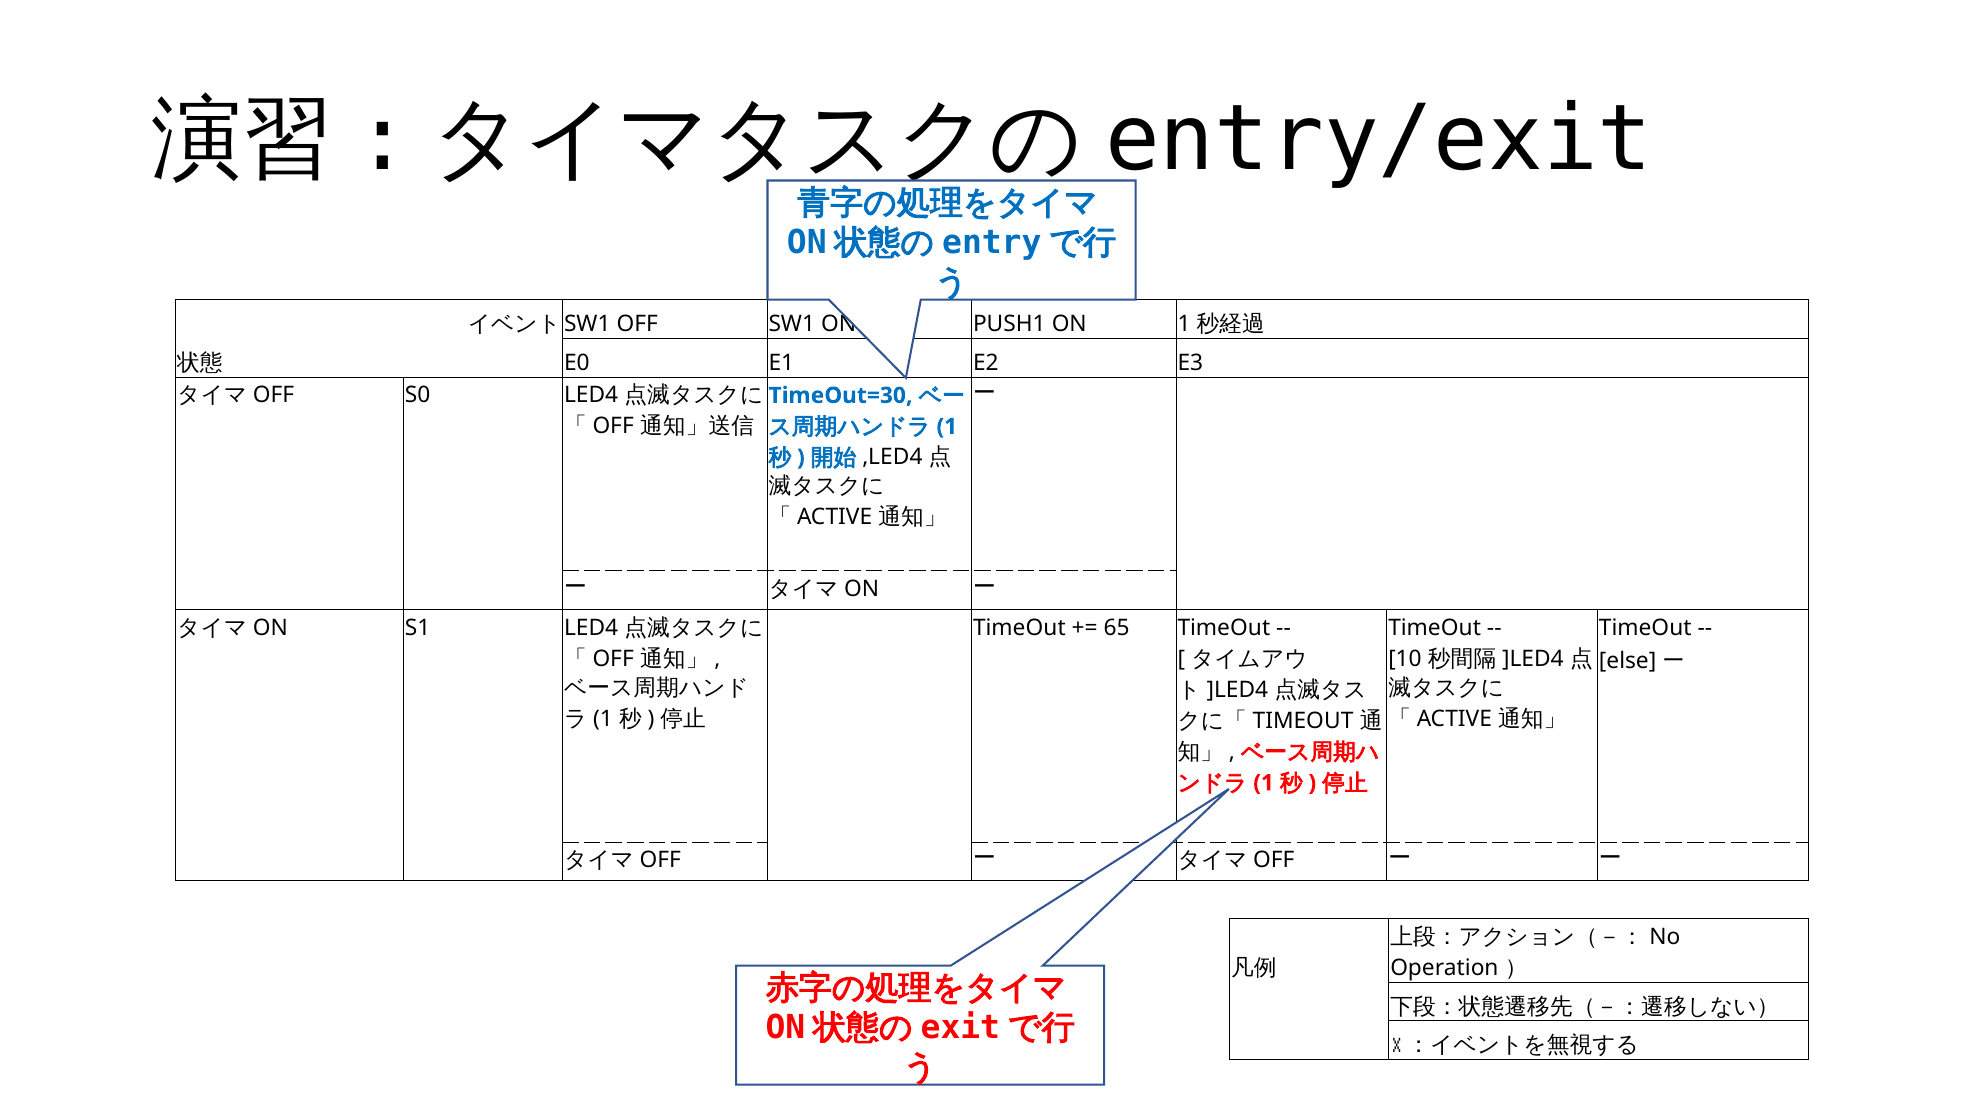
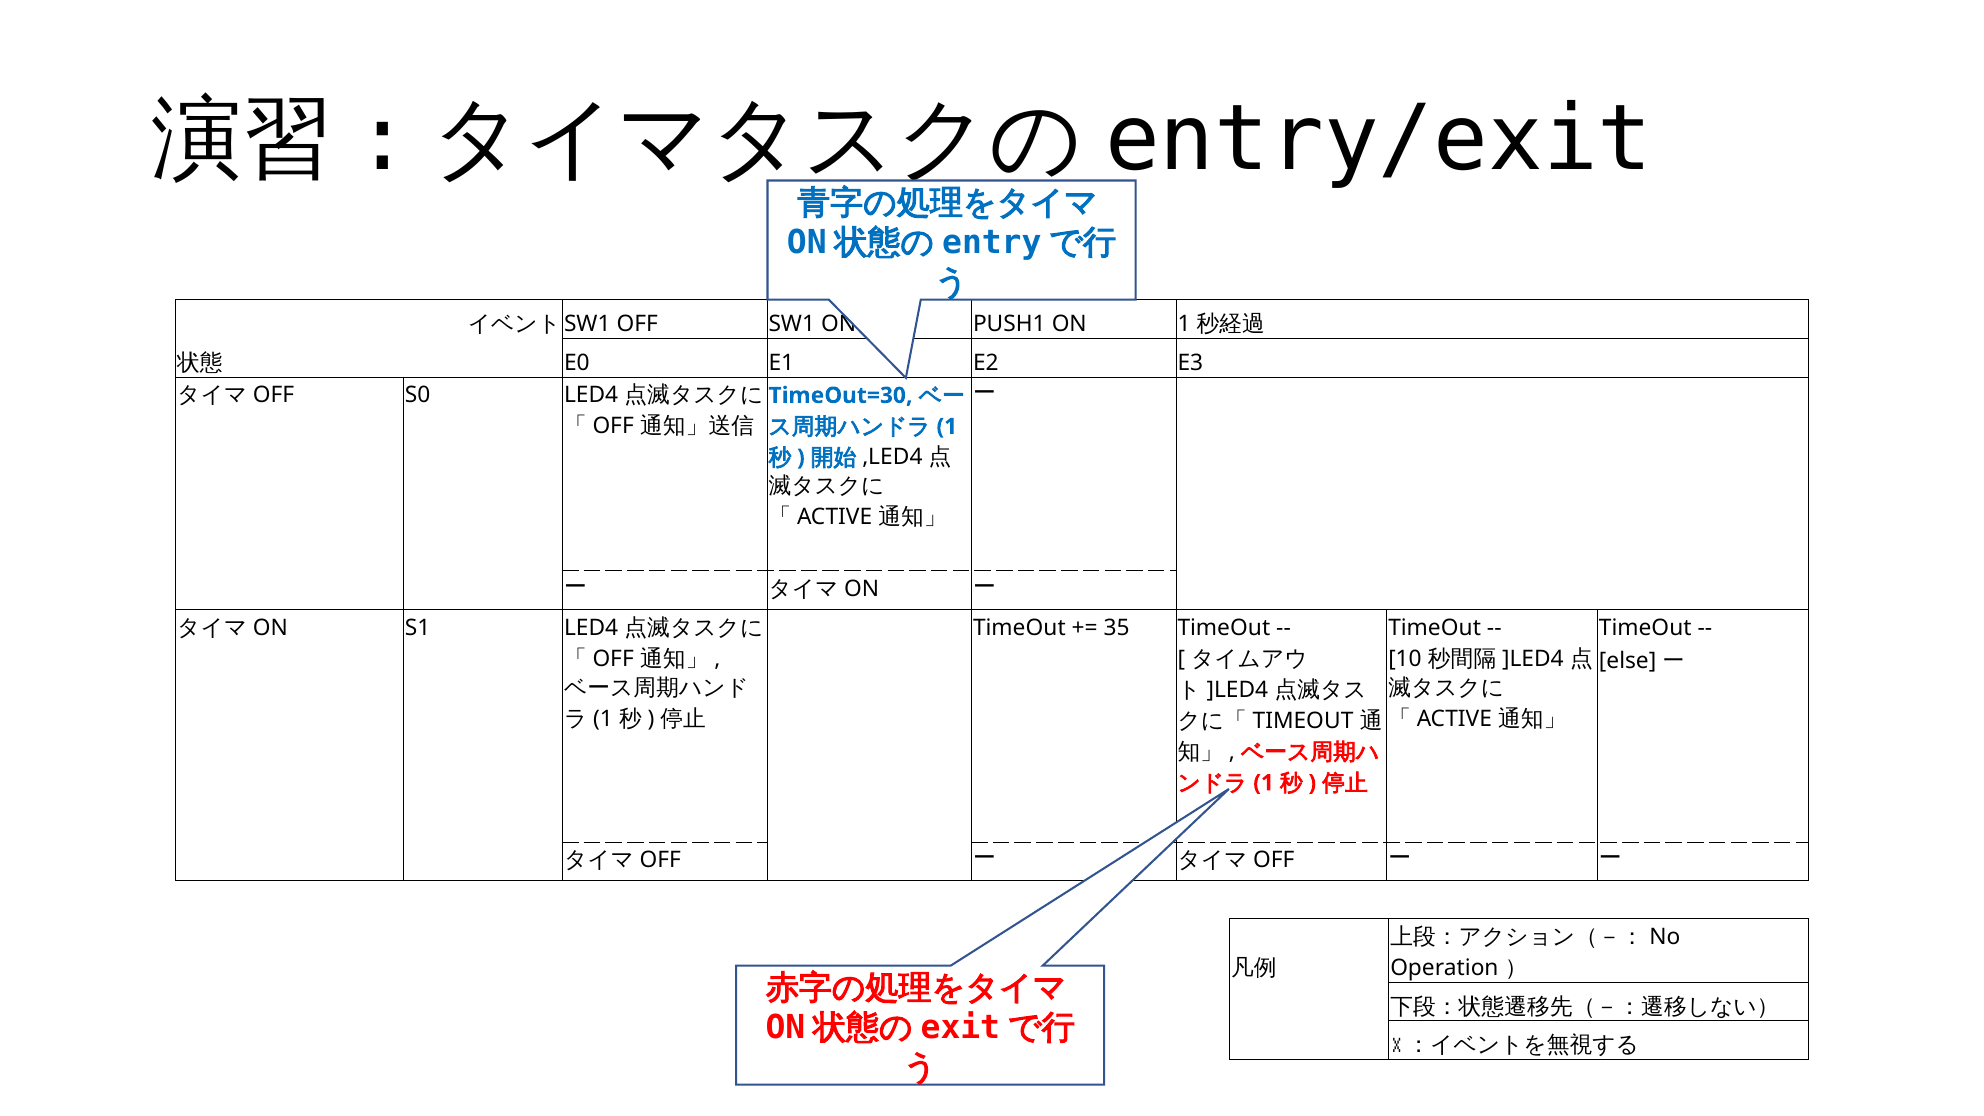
65: 65 -> 35 (1117, 628)
